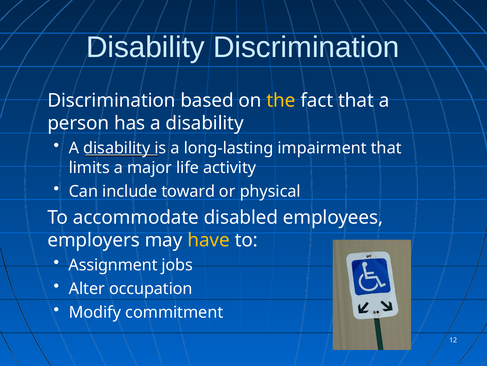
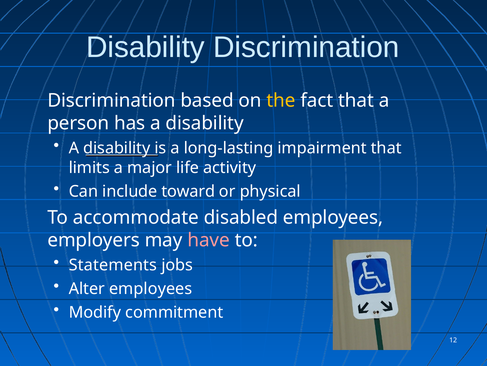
have colour: yellow -> pink (209, 240)
Assignment: Assignment -> Statements (113, 265)
Alter occupation: occupation -> employees (151, 288)
